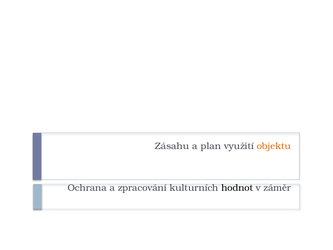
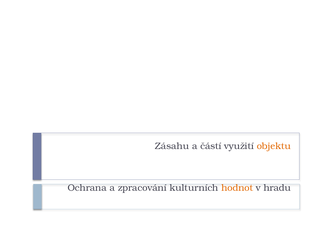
plan: plan -> částí (211, 146)
hodnot colour: black -> orange (237, 188)
záměr: záměr -> hradu (277, 188)
